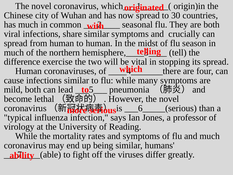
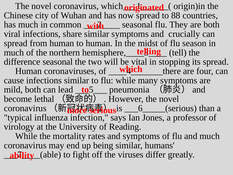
30: 30 -> 88 (176, 15)
difference exercise: exercise -> seasonal (58, 62)
